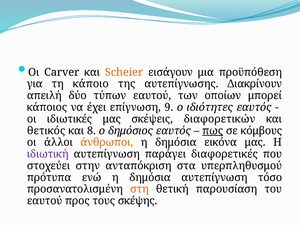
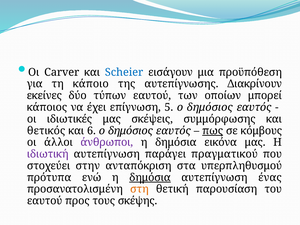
Scheier colour: orange -> blue (124, 72)
απειλή: απειλή -> εκείνες (44, 96)
9: 9 -> 5 (169, 107)
ιδιότητες: ιδιότητες -> δημόσιος (210, 107)
διαφορετικών: διαφορετικών -> συμμόρφωσης (220, 119)
8: 8 -> 6 (91, 131)
άνθρωποι colour: orange -> purple (107, 142)
διαφορετικές: διαφορετικές -> πραγματικού (224, 154)
δημόσια underline: none -> present (150, 177)
τόσο: τόσο -> ένας (270, 177)
